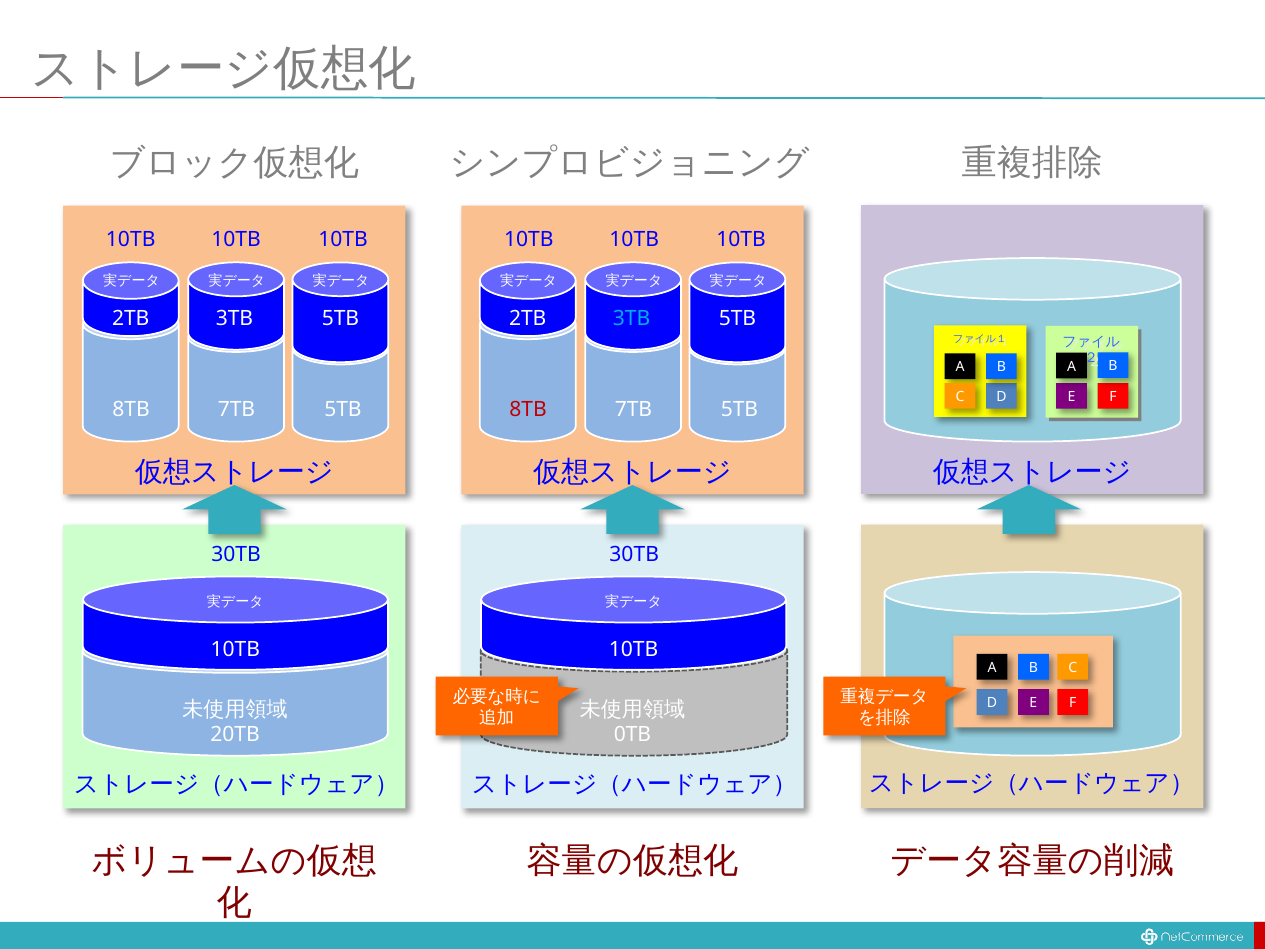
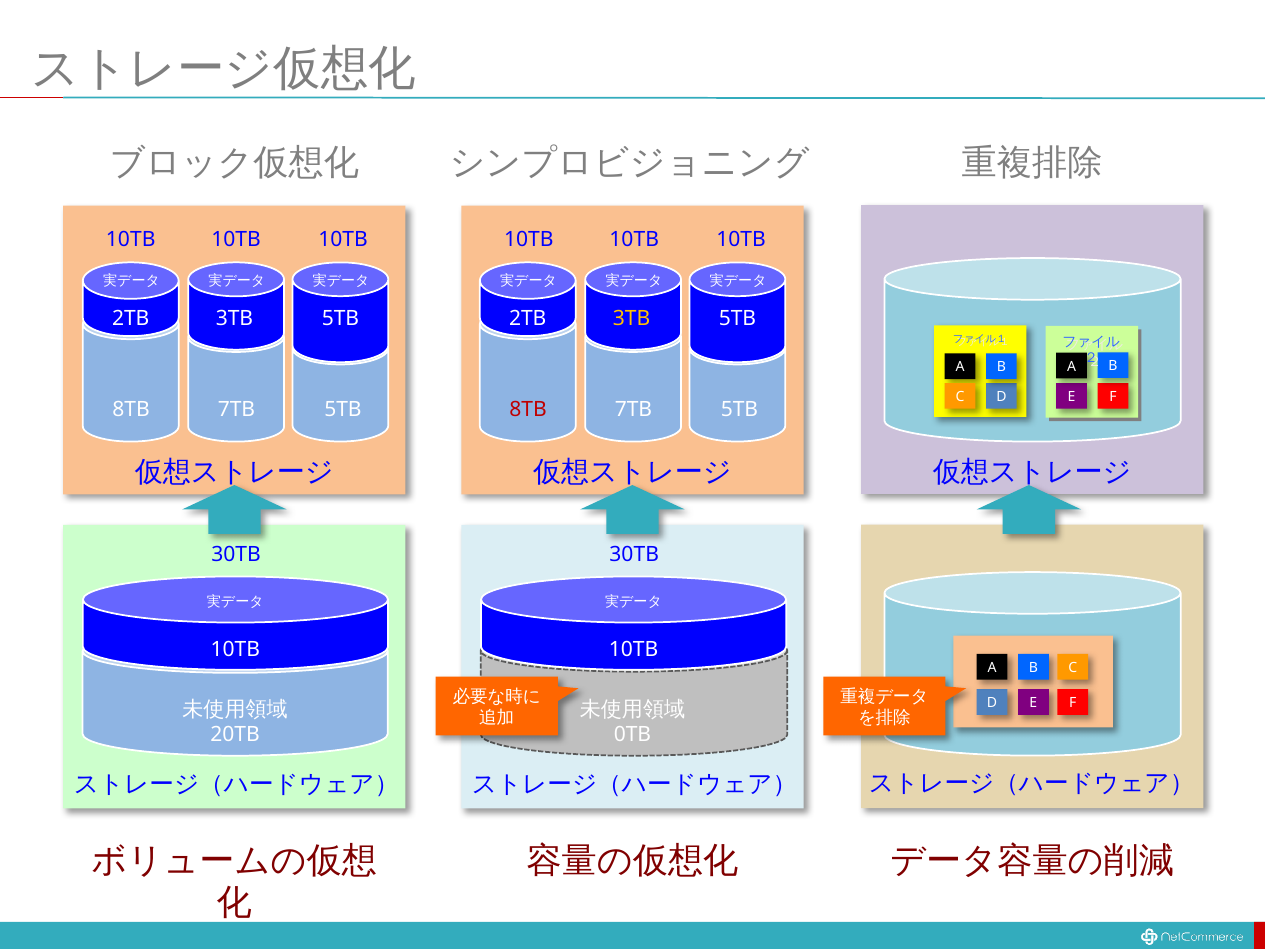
3TB colour: light blue -> yellow (632, 318)
